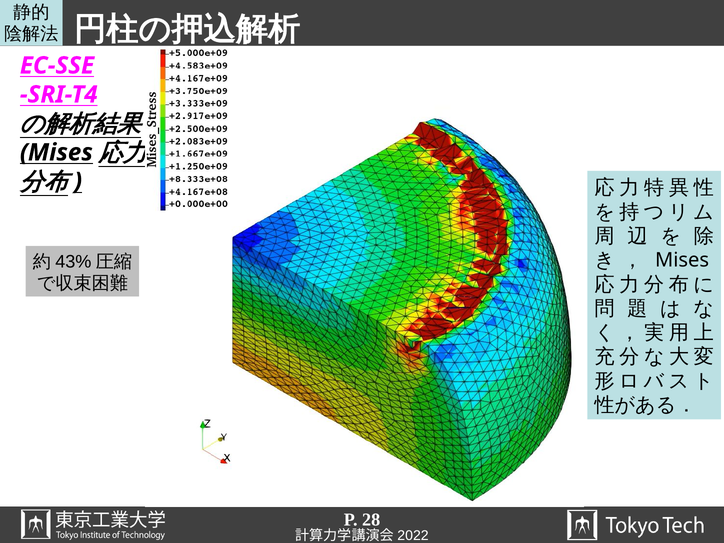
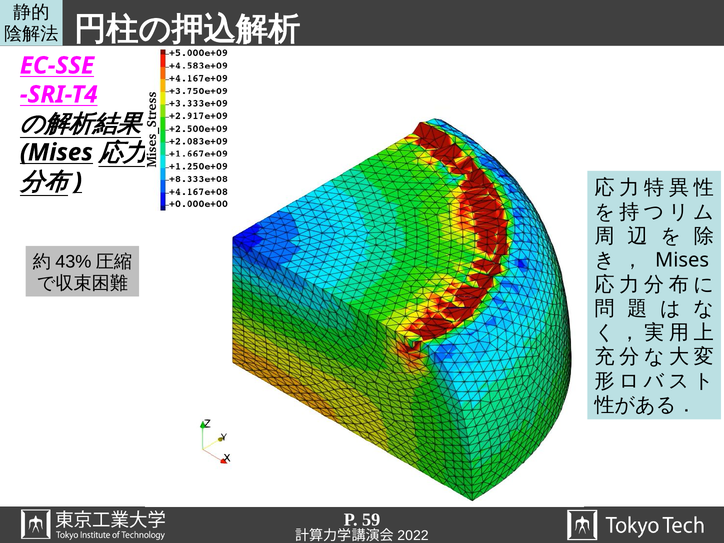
28: 28 -> 59 (371, 520)
